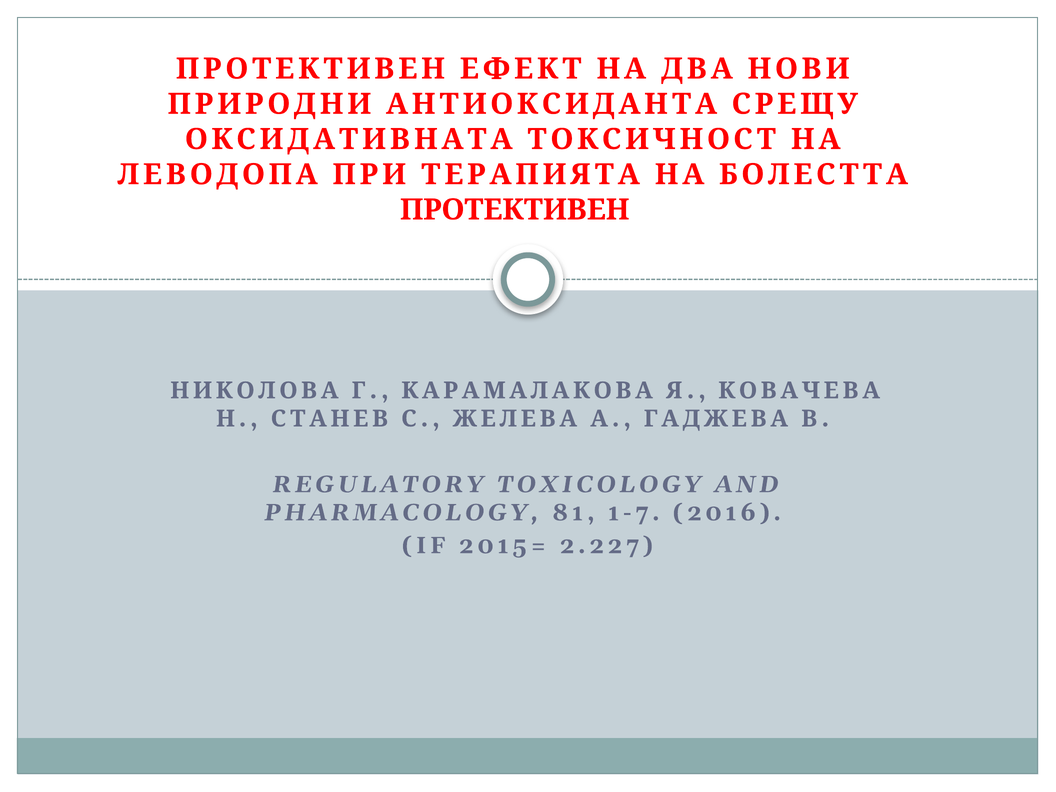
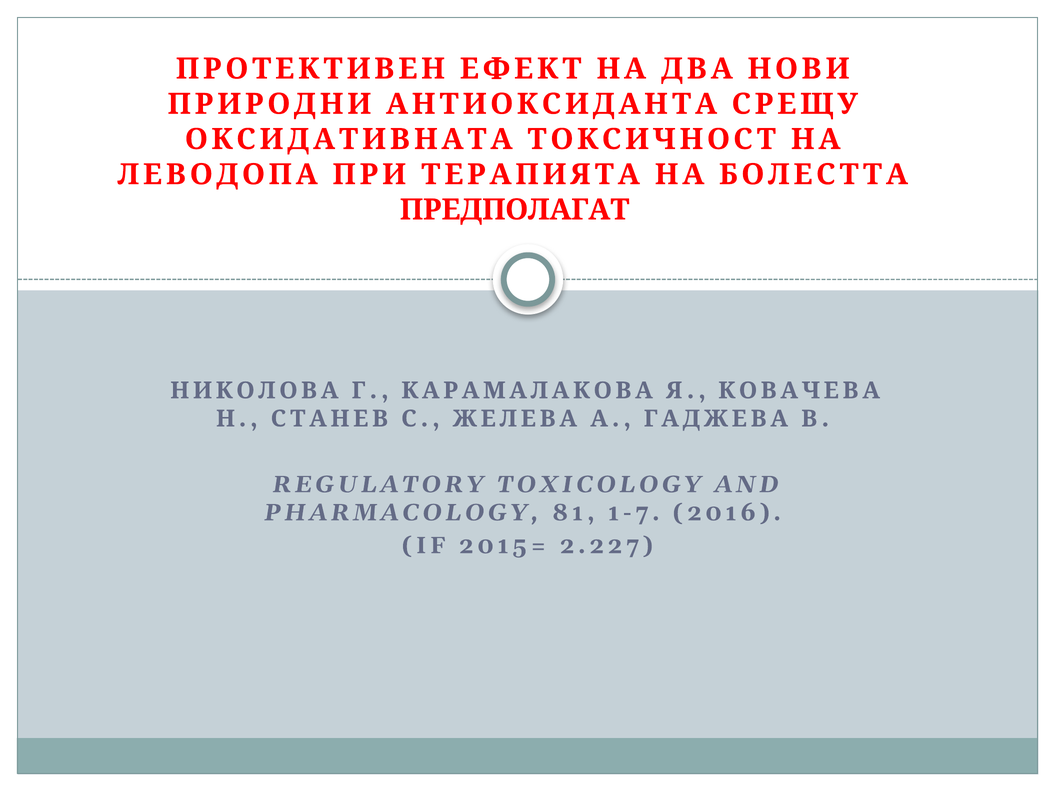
ПРОТЕКТИВЕН: ПРОТЕКТИВЕН -> ПРЕДПОЛАГАТ (515, 210)
